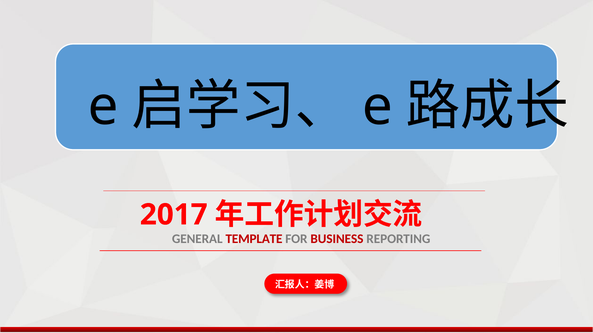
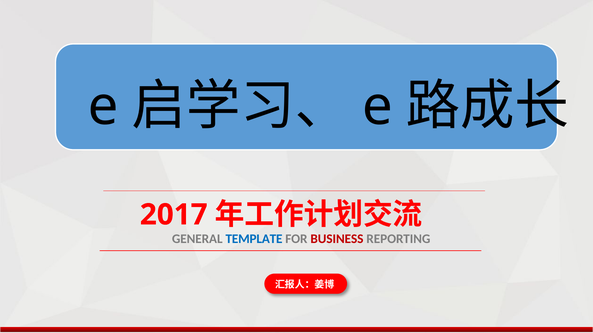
TEMPLATE colour: red -> blue (254, 239)
